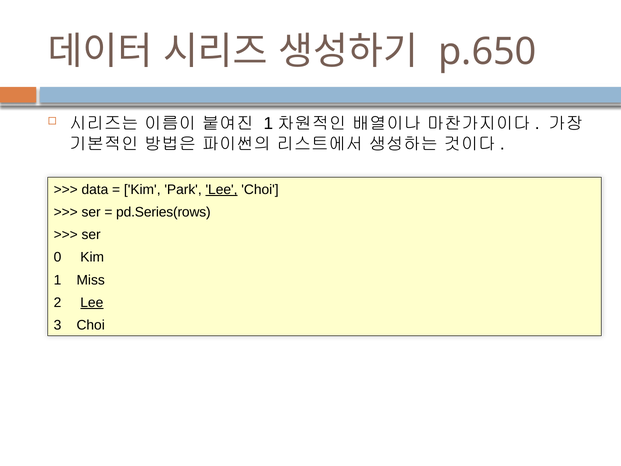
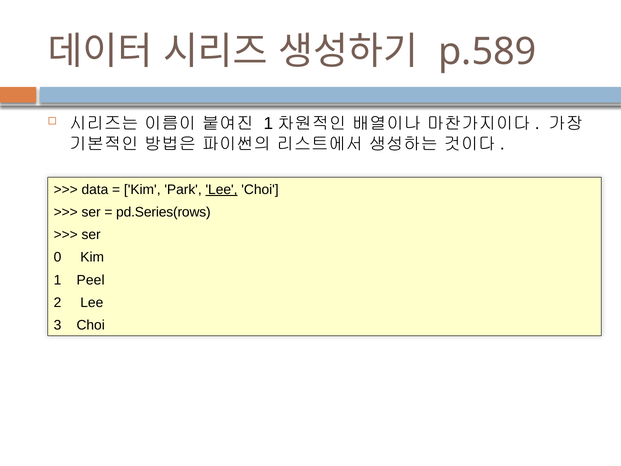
p.650: p.650 -> p.589 (487, 52)
Miss: Miss -> Peel (91, 280)
Lee underline: present -> none (92, 302)
